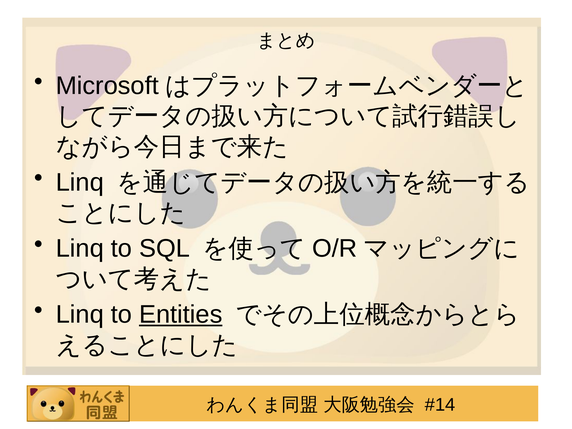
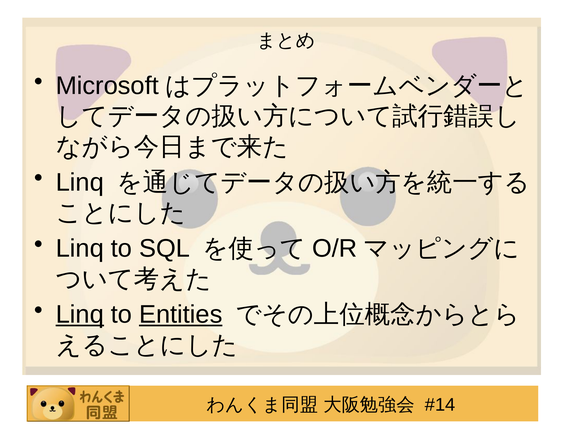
Linq underline: none -> present (80, 315)
